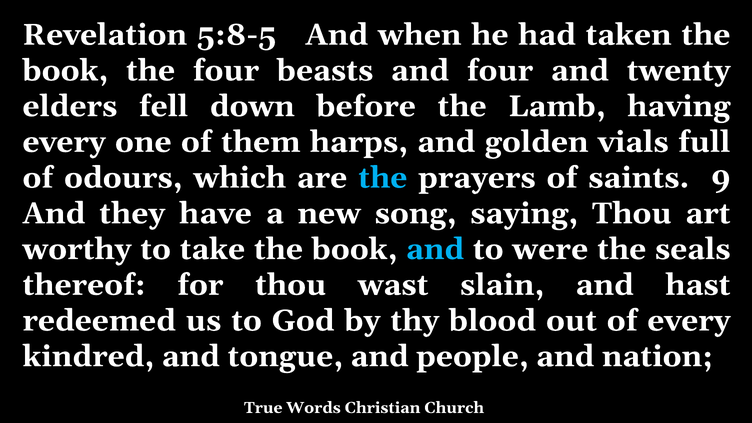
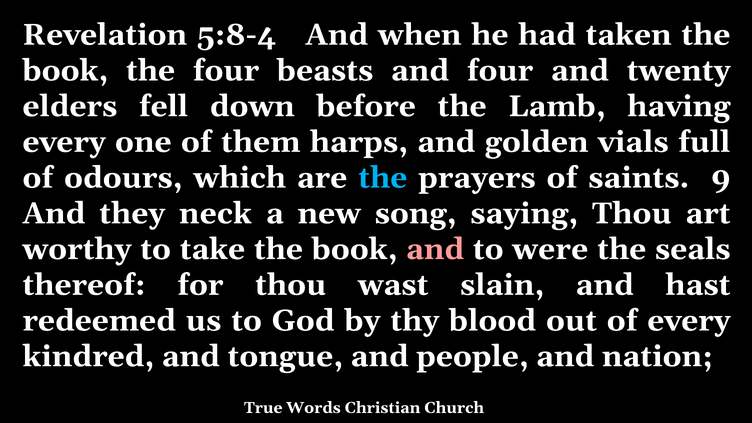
5:8-5: 5:8-5 -> 5:8-4 (237, 35)
have: have -> neck (215, 213)
and colour: light blue -> pink (435, 249)
